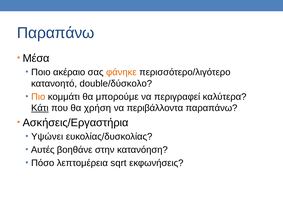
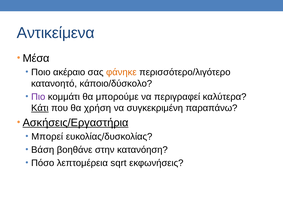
Παραπάνω: Παραπάνω -> Αντικείμενα (56, 33)
double/δύσκολο: double/δύσκολο -> κάποιο/δύσκολο (116, 84)
Πιο colour: orange -> purple (38, 97)
περιβάλλοντα: περιβάλλοντα -> συγκεκριμένη (155, 108)
Ασκήσεις/Εργαστήρια underline: none -> present (76, 123)
Υψώνει: Υψώνει -> Μπορεί (47, 137)
Αυτές: Αυτές -> Βάση (43, 150)
